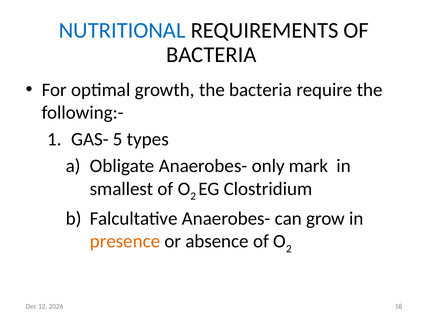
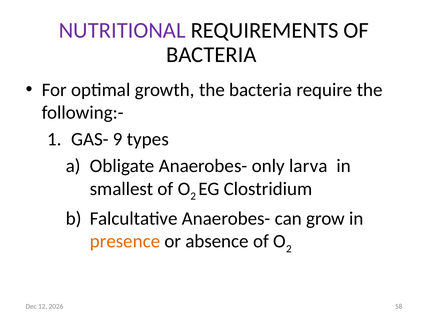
NUTRITIONAL colour: blue -> purple (122, 30)
5: 5 -> 9 (118, 139)
mark: mark -> larva (308, 166)
